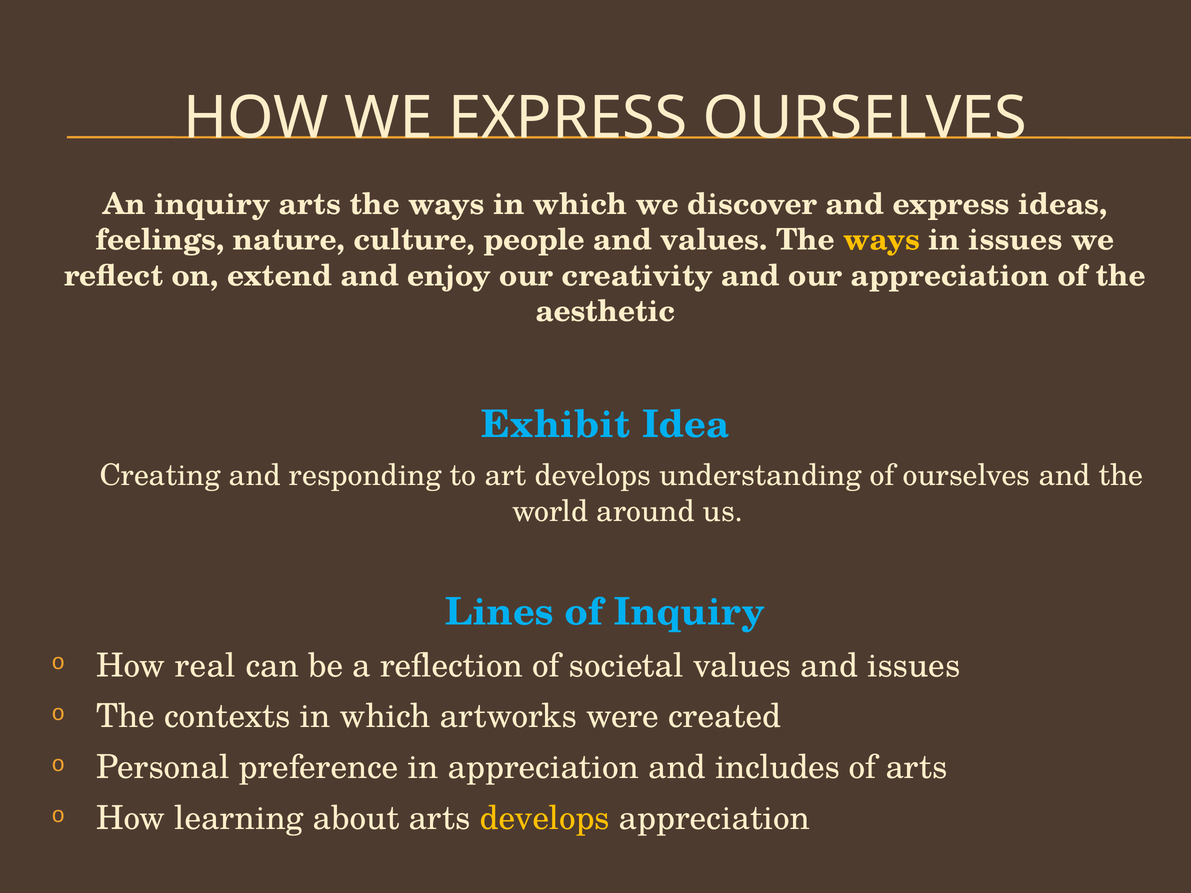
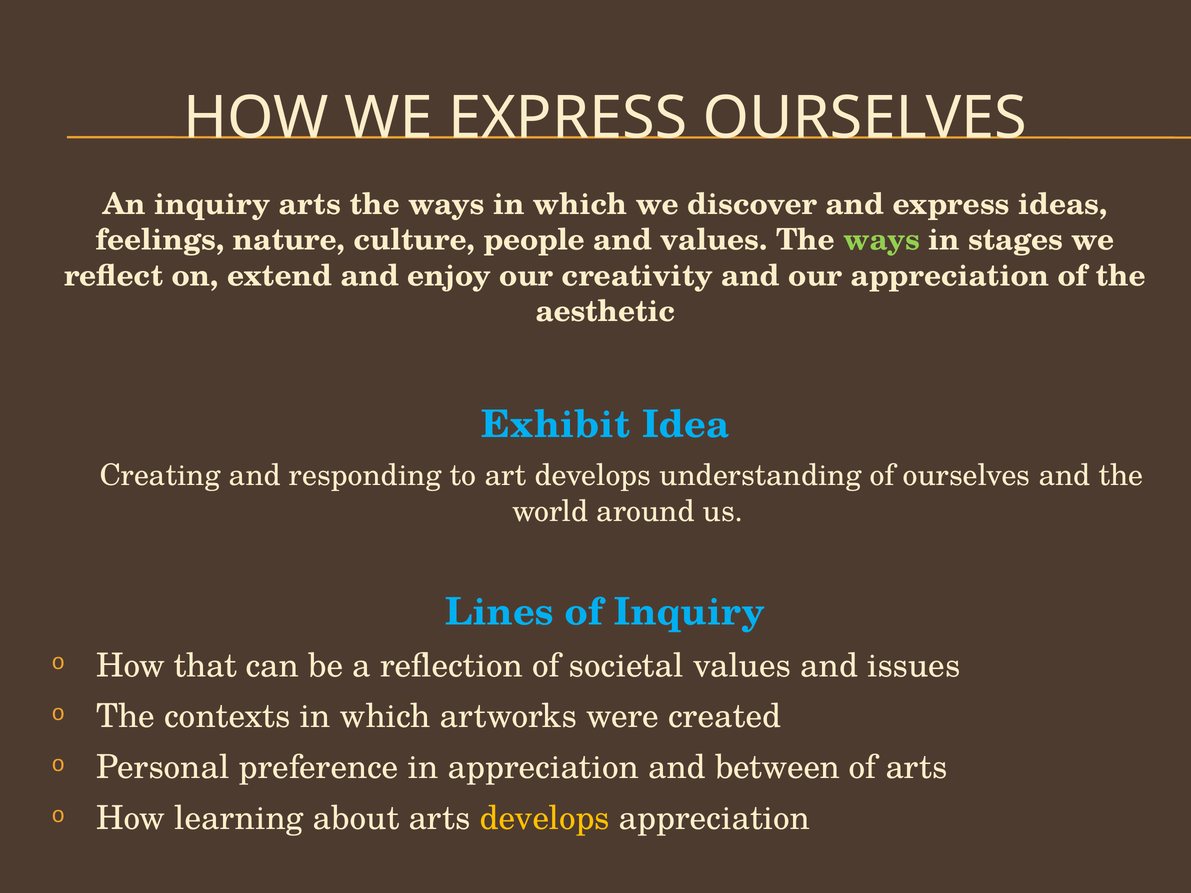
ways colour: yellow -> light green (882, 240)
in issues: issues -> stages (1016, 240)
real: real -> that (206, 666)
includes: includes -> between (778, 768)
